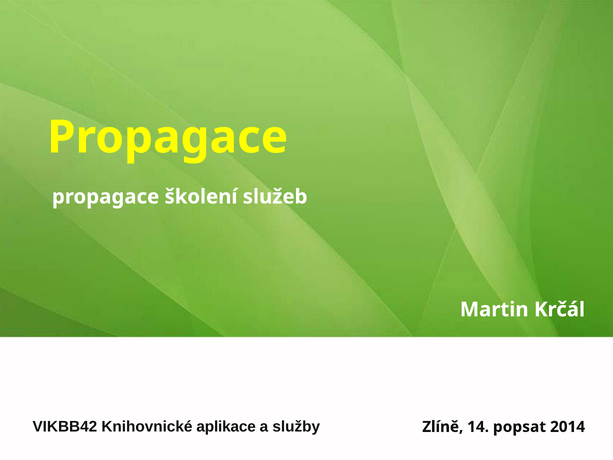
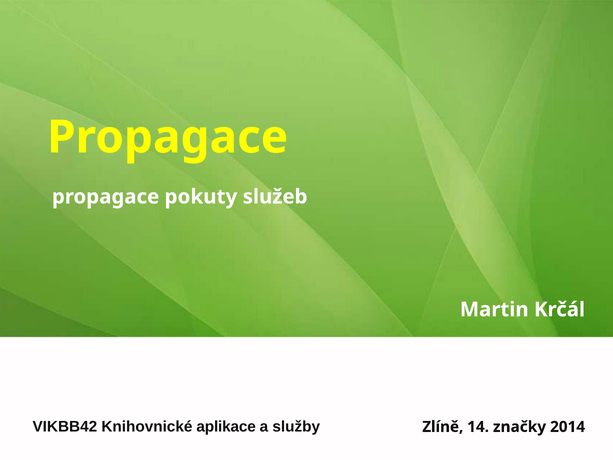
školení: školení -> pokuty (201, 197)
popsat: popsat -> značky (520, 427)
